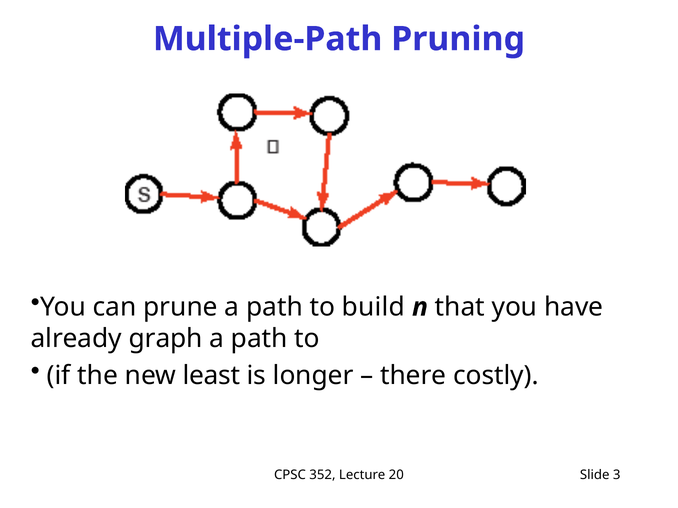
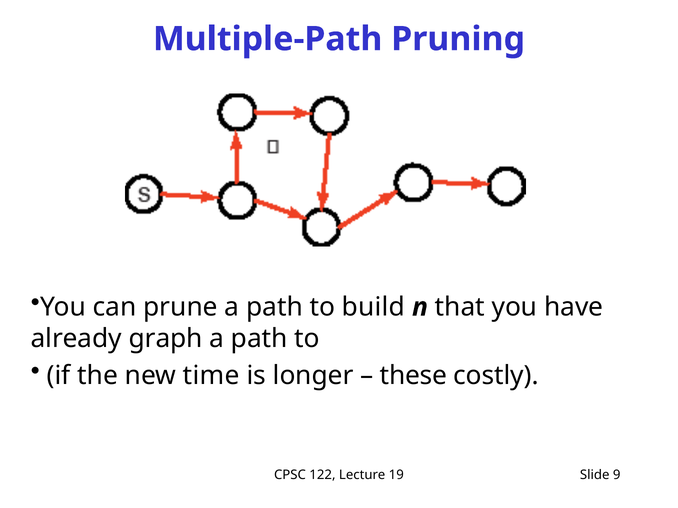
least: least -> time (211, 376)
there: there -> these (413, 376)
352: 352 -> 122 (322, 476)
20: 20 -> 19 (396, 476)
3: 3 -> 9 (617, 476)
